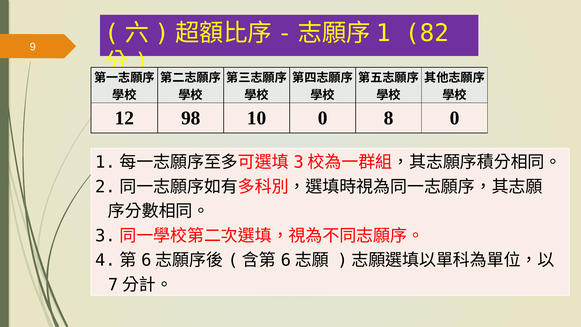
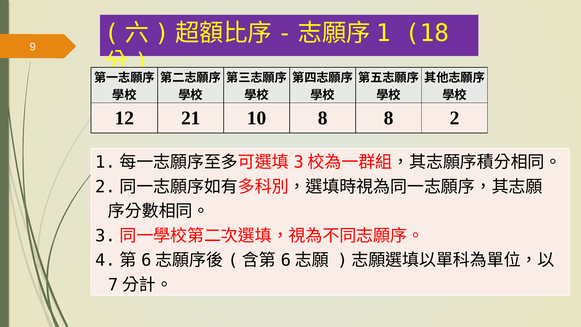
82: 82 -> 18 (427, 33)
98: 98 -> 21 (191, 118)
10 0: 0 -> 8 (323, 118)
8 0: 0 -> 2 (455, 118)
